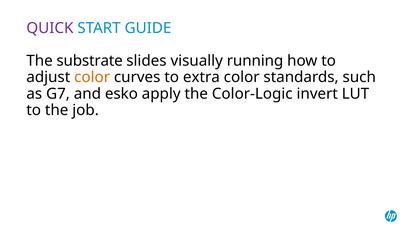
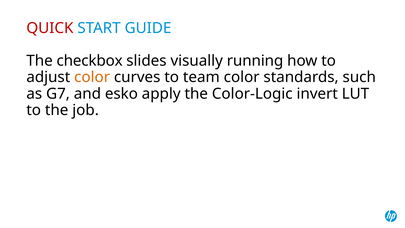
QUICK colour: purple -> red (50, 28)
substrate: substrate -> checkbox (90, 61)
extra: extra -> team (201, 77)
